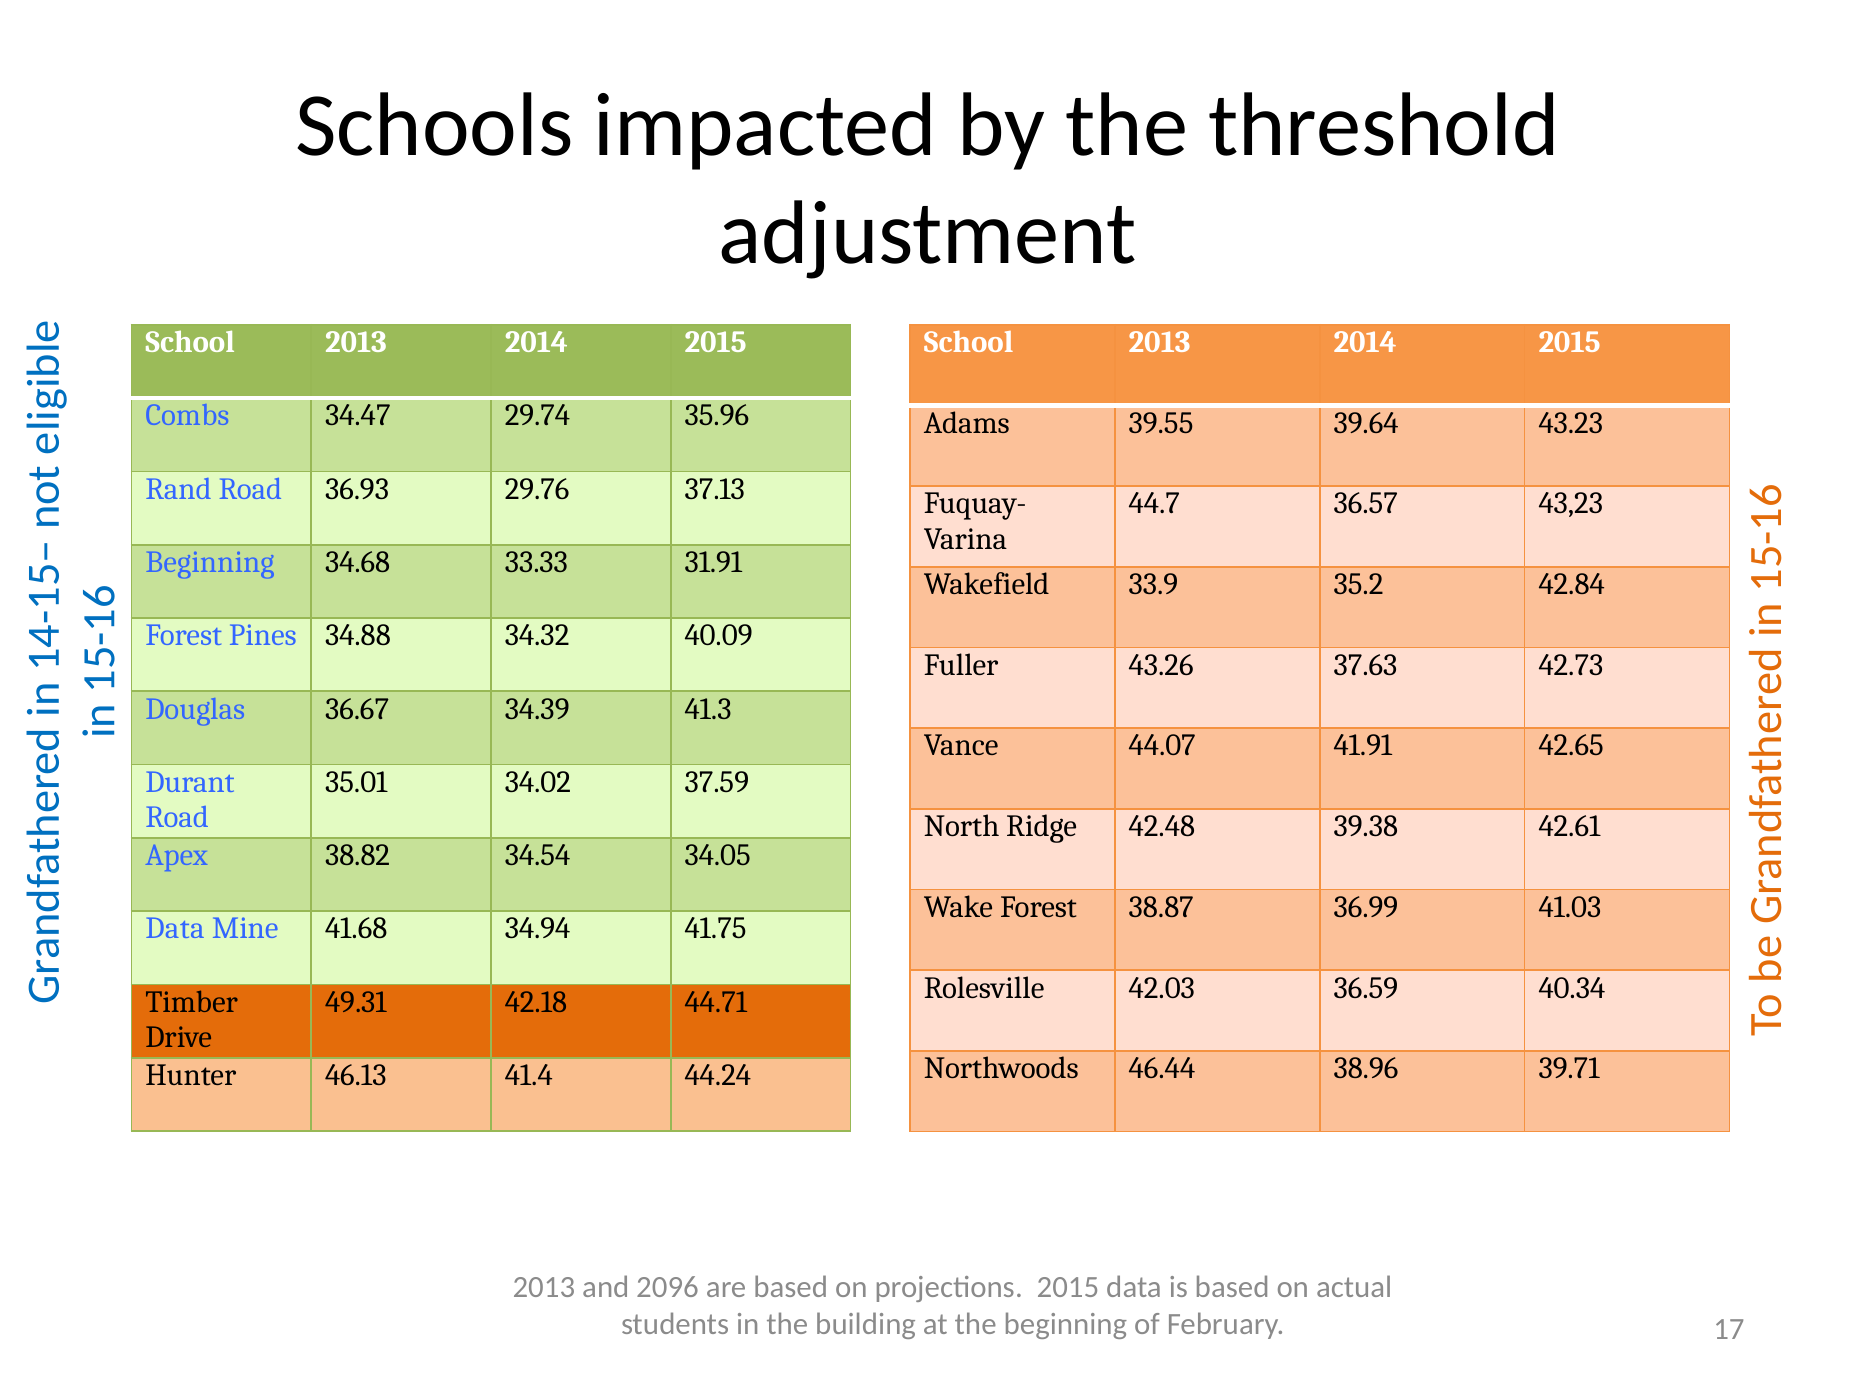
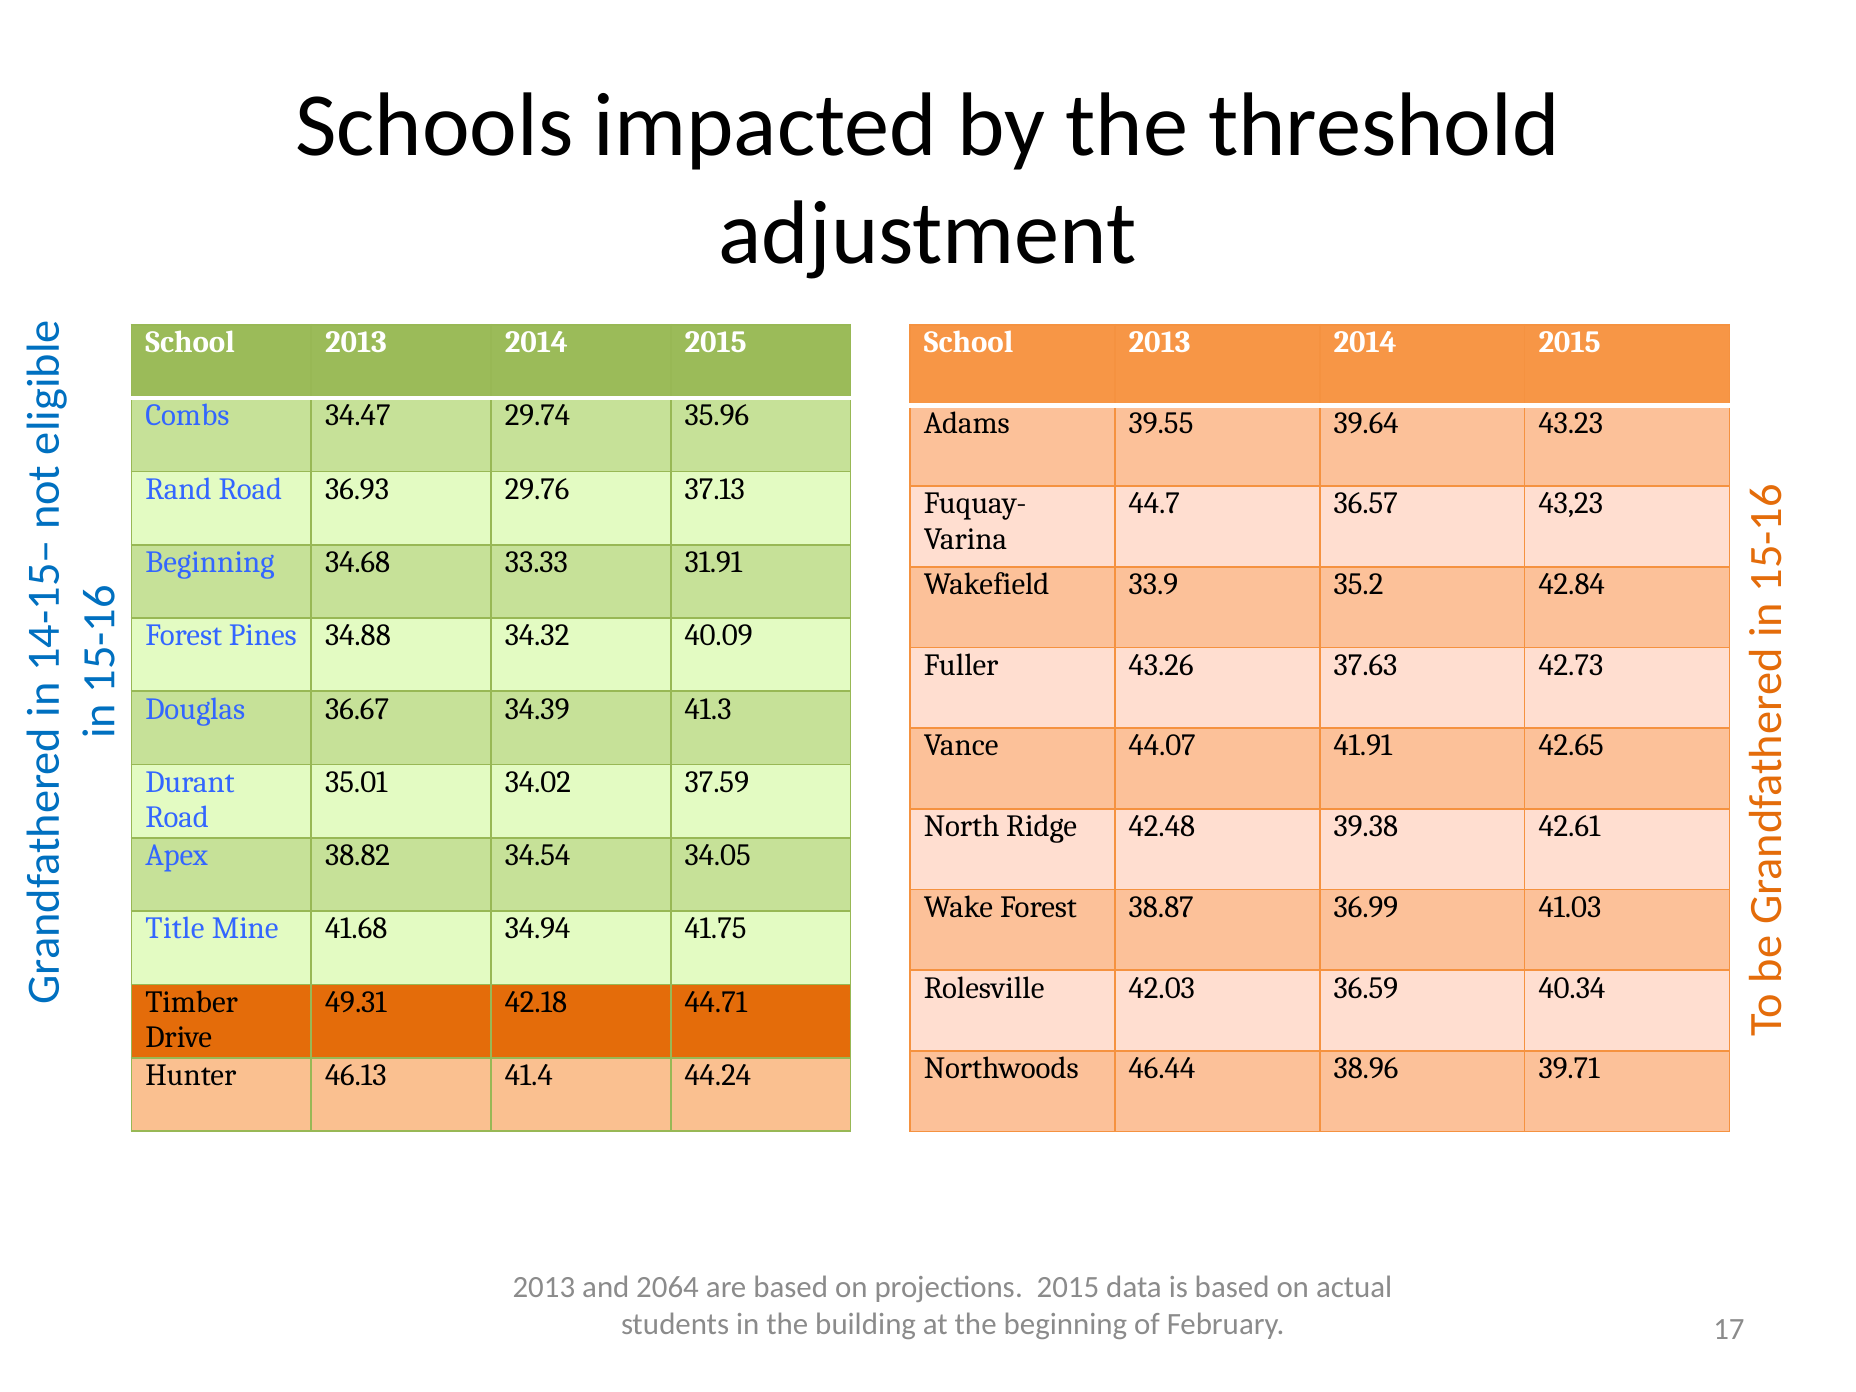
Data: Data -> Title (175, 929)
2096: 2096 -> 2064 (668, 1287)
